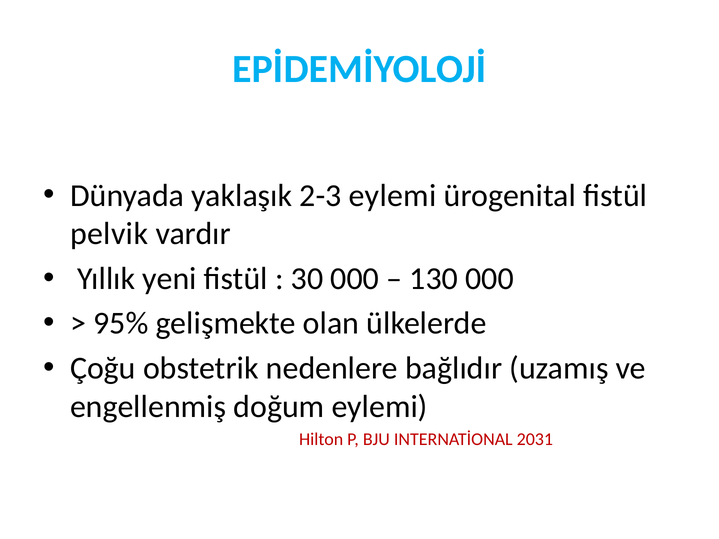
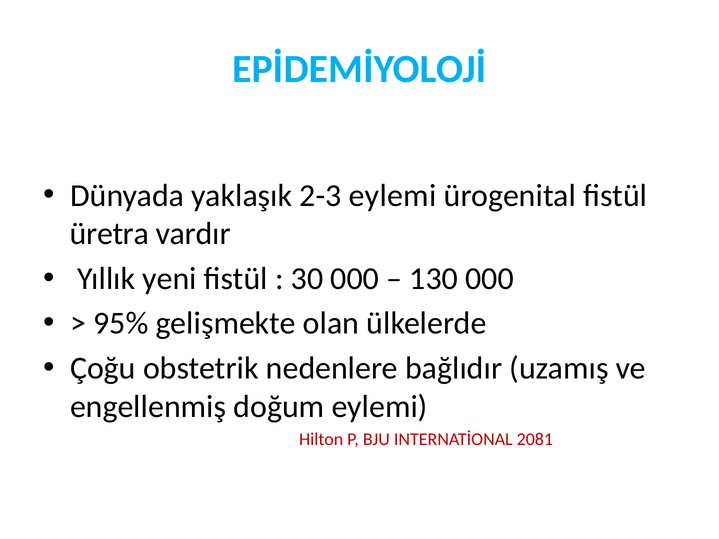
pelvik: pelvik -> üretra (109, 234)
2031: 2031 -> 2081 (535, 439)
